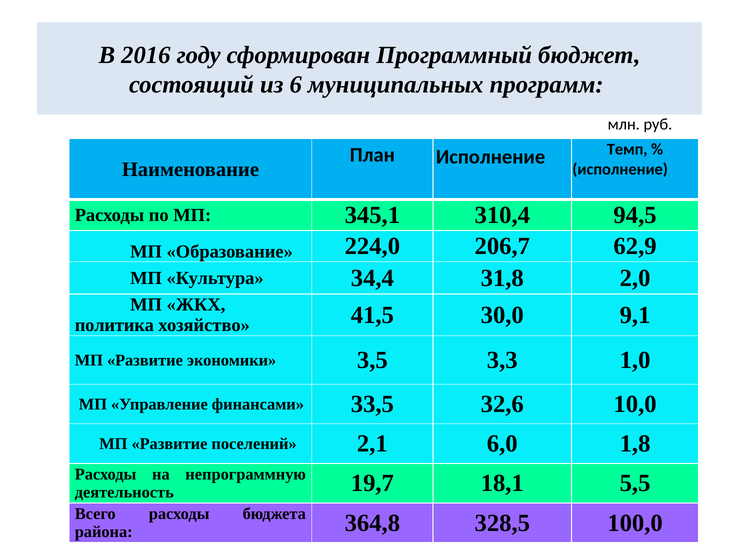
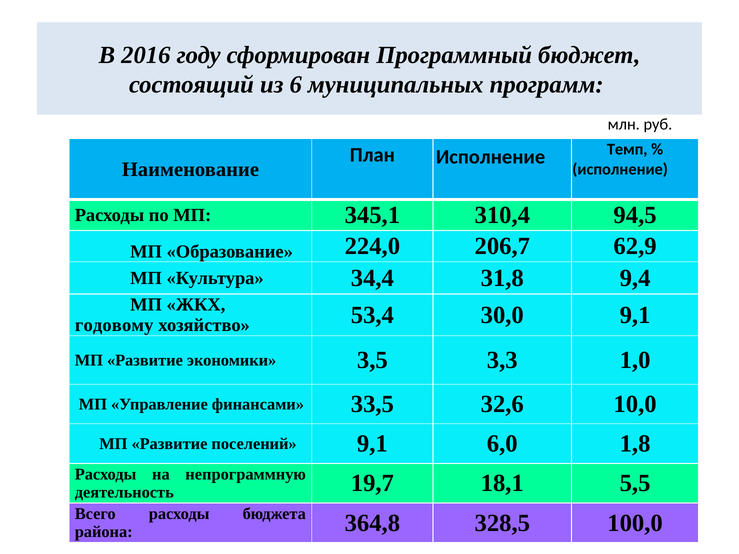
2,0: 2,0 -> 9,4 (635, 278)
политика: политика -> годовому (114, 325)
41,5: 41,5 -> 53,4 (372, 315)
поселений 2,1: 2,1 -> 9,1 (372, 444)
